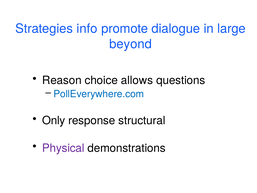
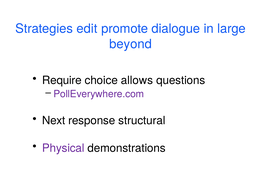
info: info -> edit (87, 29)
Reason: Reason -> Require (62, 80)
PollEverywhere.com colour: blue -> purple (99, 94)
Only: Only -> Next (54, 120)
